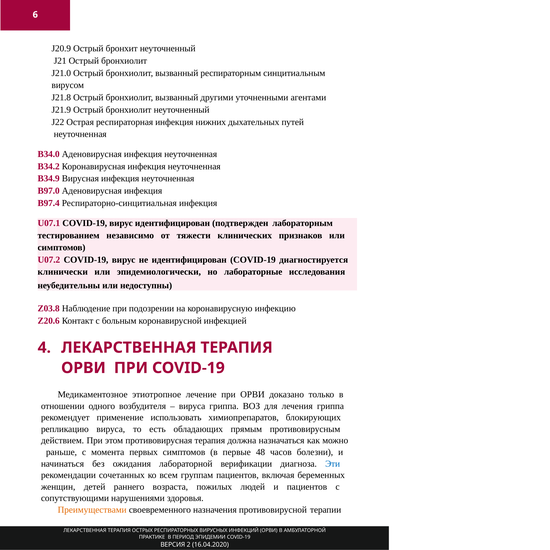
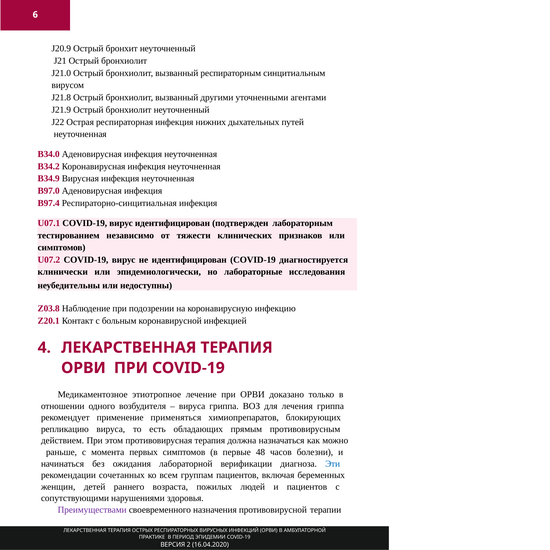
Z20.6: Z20.6 -> Z20.1 (49, 321)
использовать: использовать -> применяться (176, 418)
Преимуществами colour: orange -> purple (92, 510)
